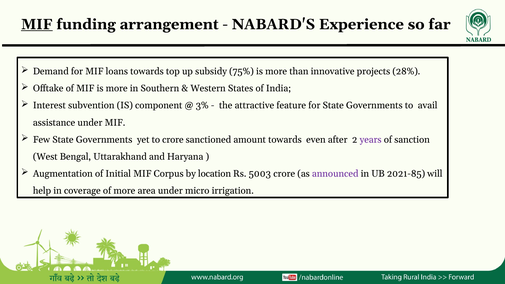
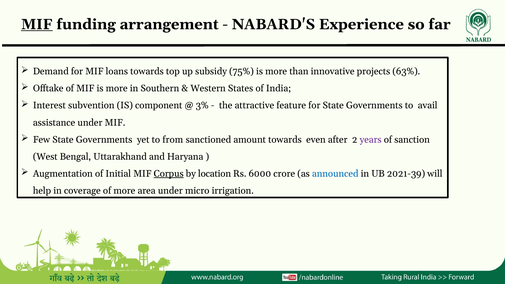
28%: 28% -> 63% (406, 71)
to crore: crore -> from (173, 140)
Corpus underline: none -> present (169, 174)
5003: 5003 -> 6000 (260, 174)
announced colour: purple -> blue (335, 174)
2021-85: 2021-85 -> 2021-39 (406, 174)
